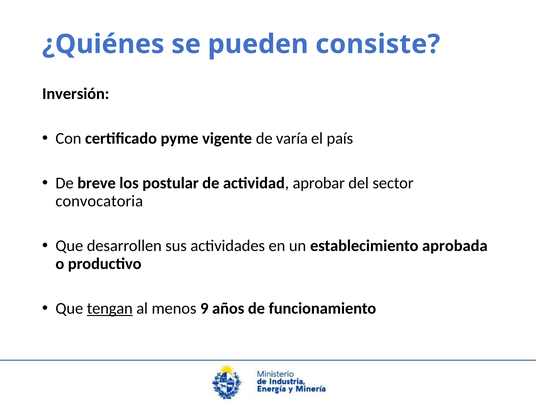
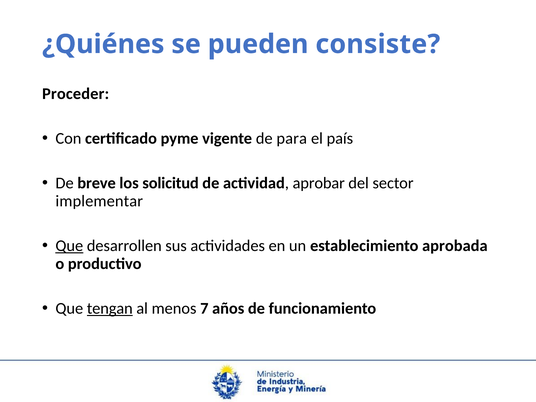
Inversión: Inversión -> Proceder (76, 94)
varía: varía -> para (292, 138)
postular: postular -> solicitud (171, 183)
convocatoria: convocatoria -> implementar (99, 201)
Que underline: none -> present (69, 246)
9: 9 -> 7 (204, 308)
